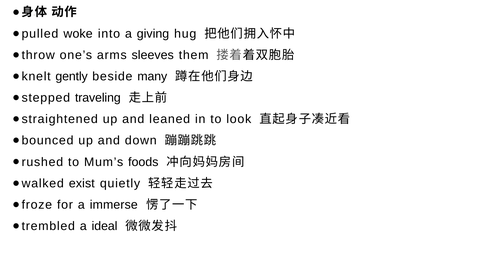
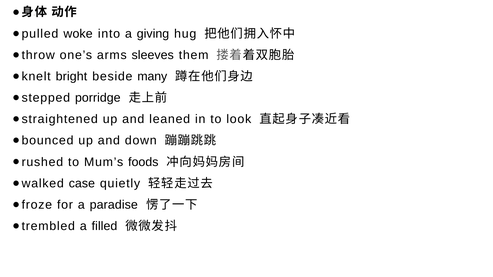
gently: gently -> bright (71, 77)
traveling: traveling -> porridge (98, 98)
exist: exist -> case (82, 184)
immerse: immerse -> paradise (114, 205)
ideal: ideal -> filled (104, 226)
